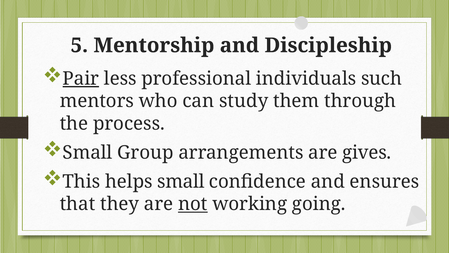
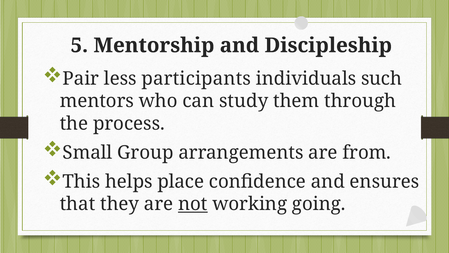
Pair underline: present -> none (81, 78)
professional: professional -> participants (196, 78)
gives: gives -> from (367, 152)
helps small: small -> place (181, 181)
